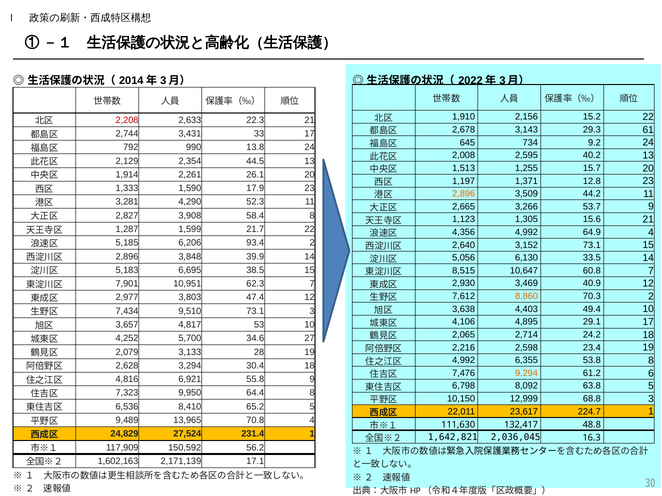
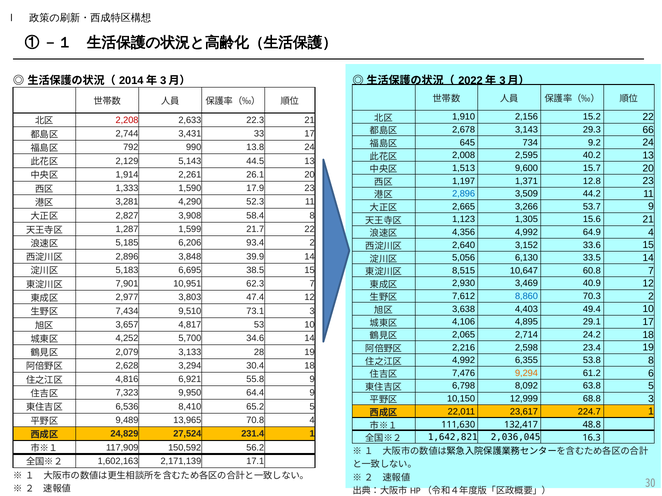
61: 61 -> 66 (648, 130)
2,354: 2,354 -> 5,143 (190, 161)
1,255: 1,255 -> 9,600 (526, 168)
2,896 colour: orange -> blue (464, 194)
3,152 73.1: 73.1 -> 33.6 (592, 245)
8,860 colour: orange -> blue (526, 297)
34.6 27: 27 -> 14 (310, 339)
64.4 8: 8 -> 9 (312, 393)
